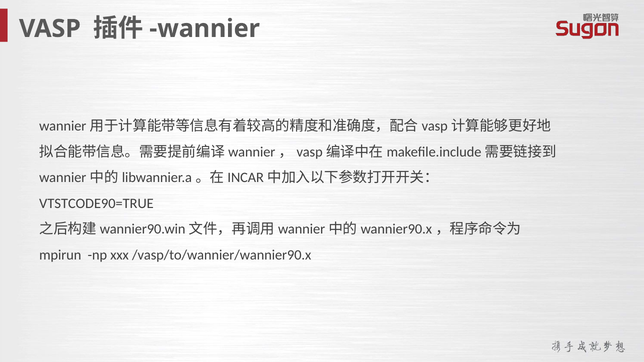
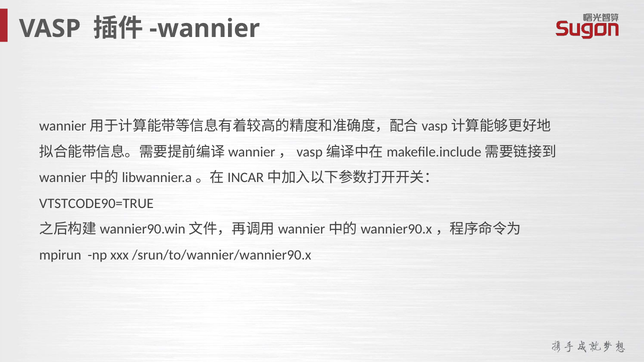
/vasp/to/wannier/wannier90.x: /vasp/to/wannier/wannier90.x -> /srun/to/wannier/wannier90.x (222, 255)
